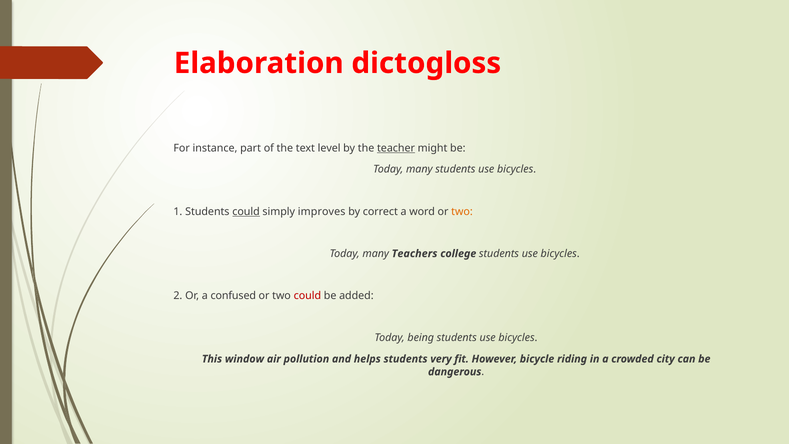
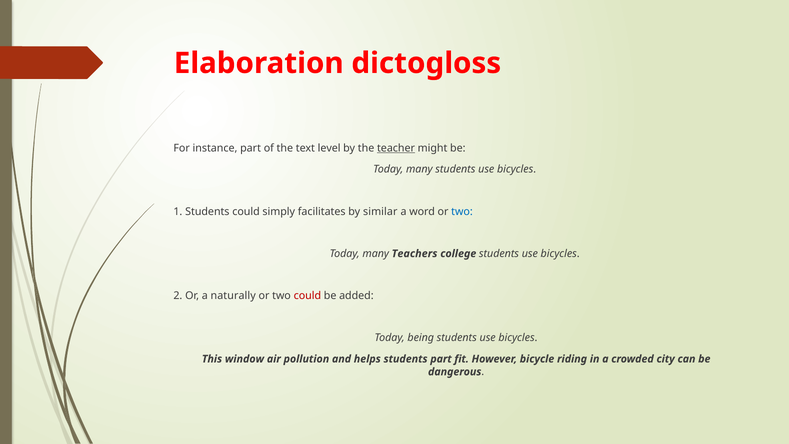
could underline: present -> none (246, 211)
improves: improves -> facilitates (322, 211)
correct: correct -> similar (380, 211)
two colour: orange -> blue (462, 211)
confused: confused -> naturally (233, 296)
students very: very -> part (441, 359)
